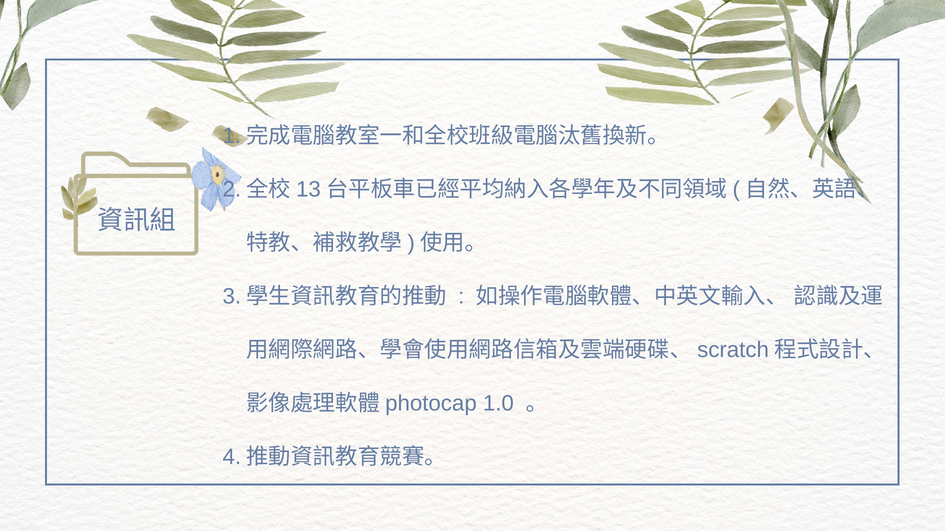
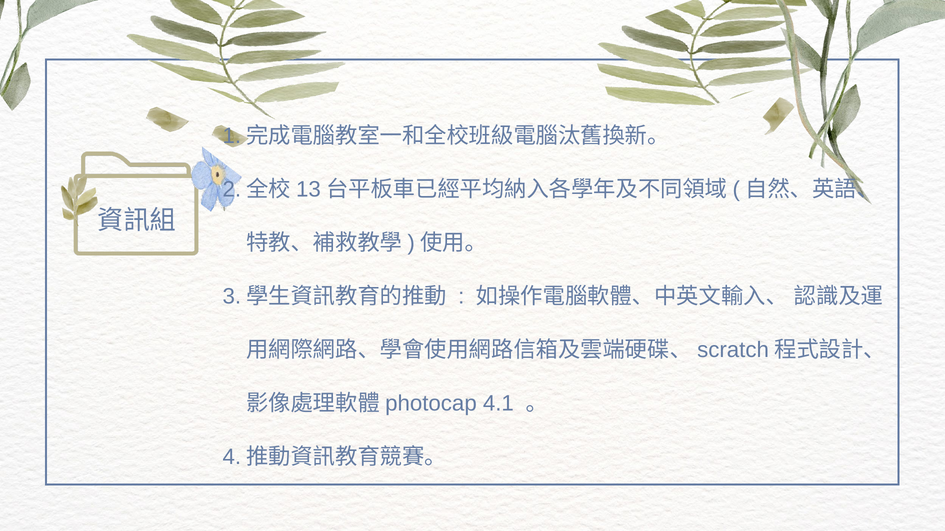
1.0: 1.0 -> 4.1 (498, 404)
